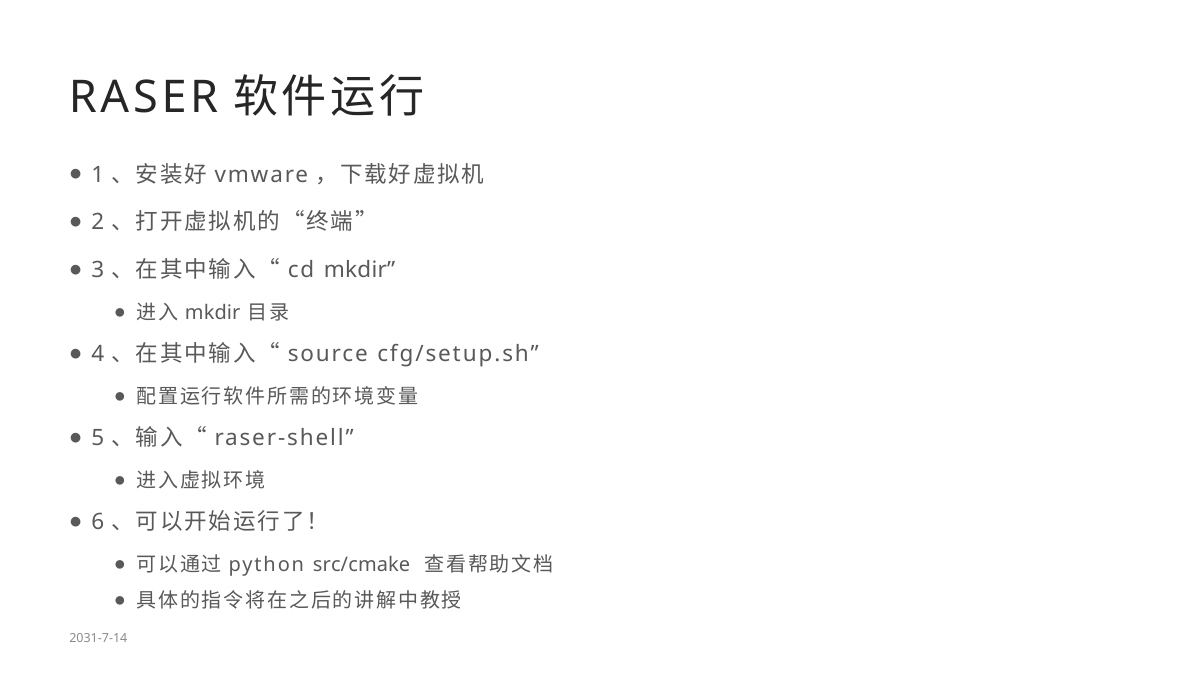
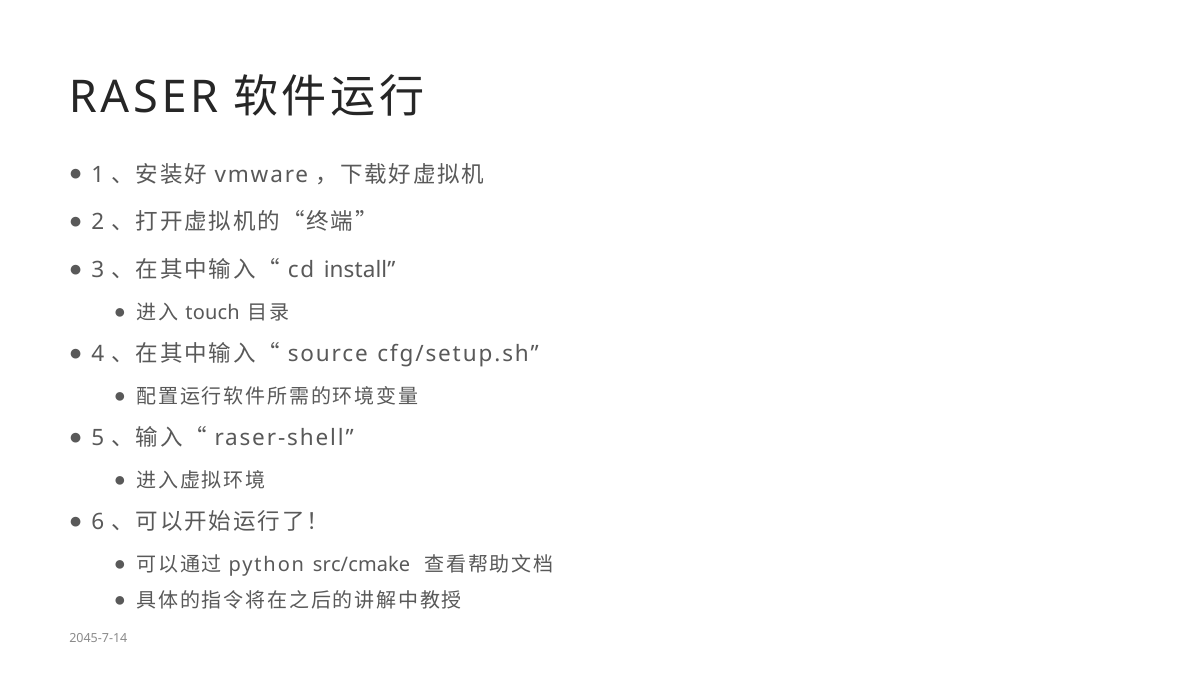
mkdir: mkdir -> install (360, 270)
mkdir: mkdir -> touch (213, 313)
2031-7-14: 2031-7-14 -> 2045-7-14 (98, 639)
